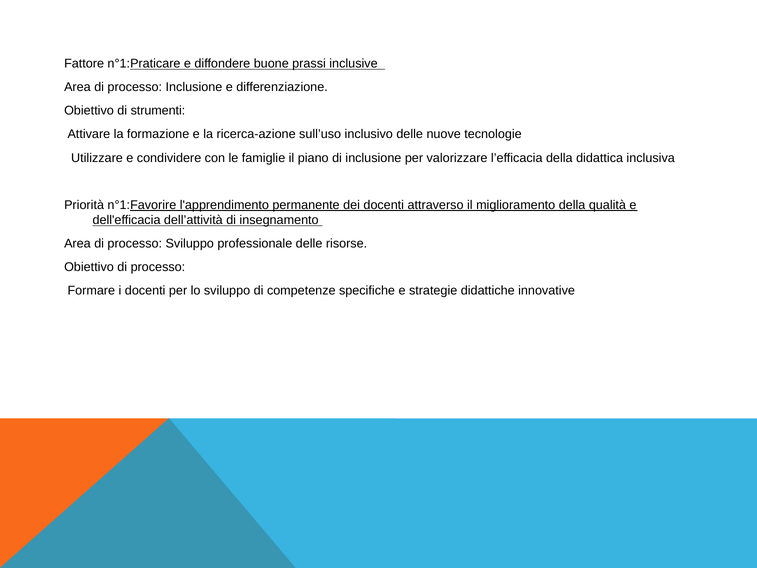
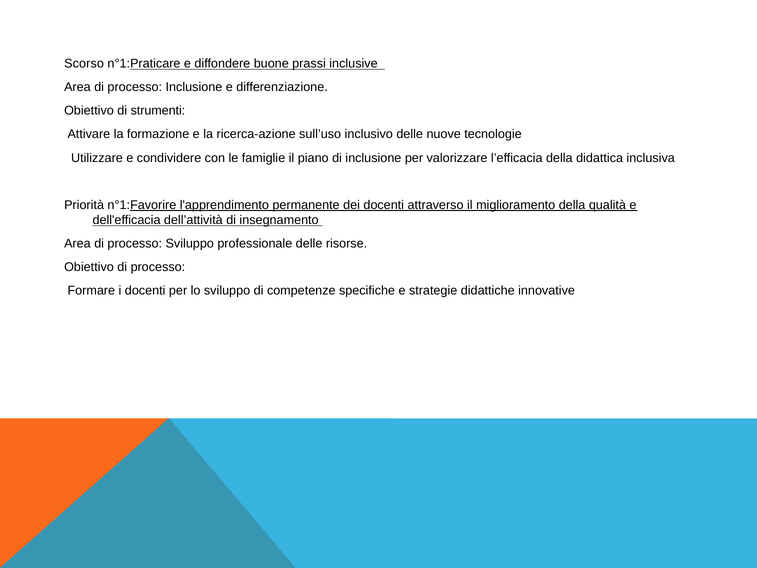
Fattore: Fattore -> Scorso (84, 64)
